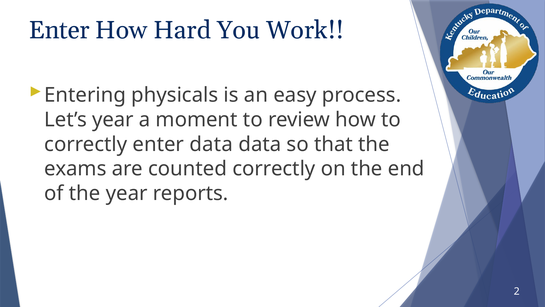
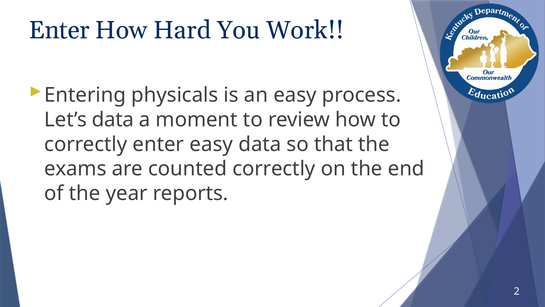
Let’s year: year -> data (113, 120)
enter data: data -> easy (211, 144)
